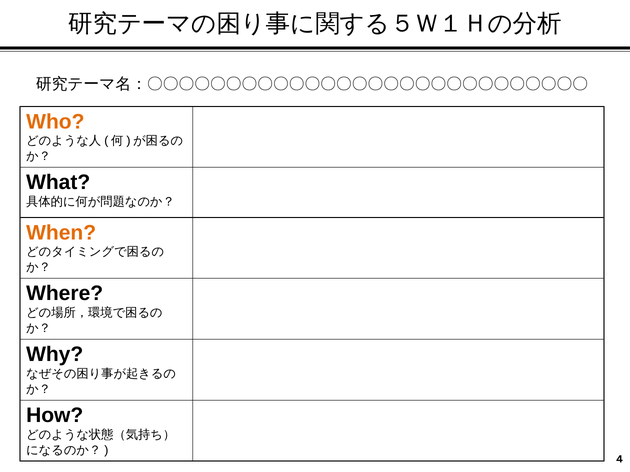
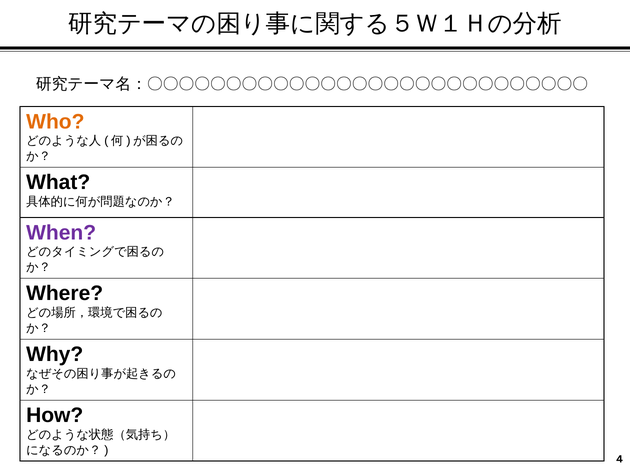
When colour: orange -> purple (61, 233)
